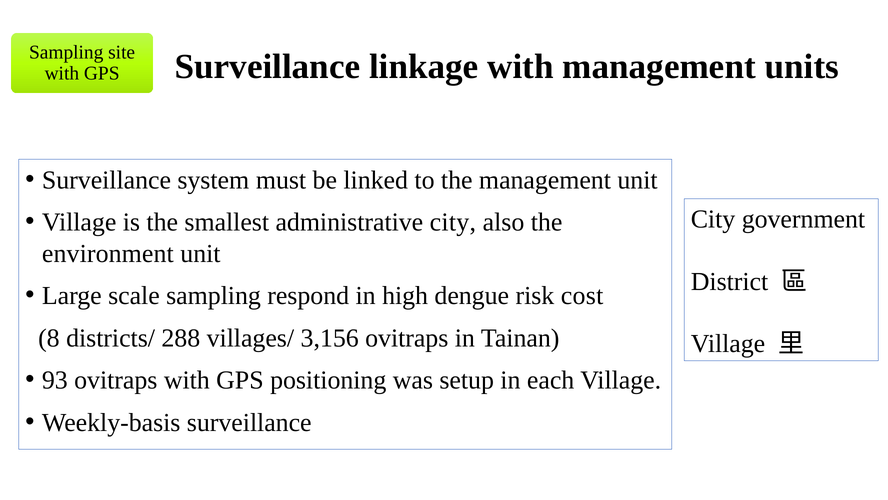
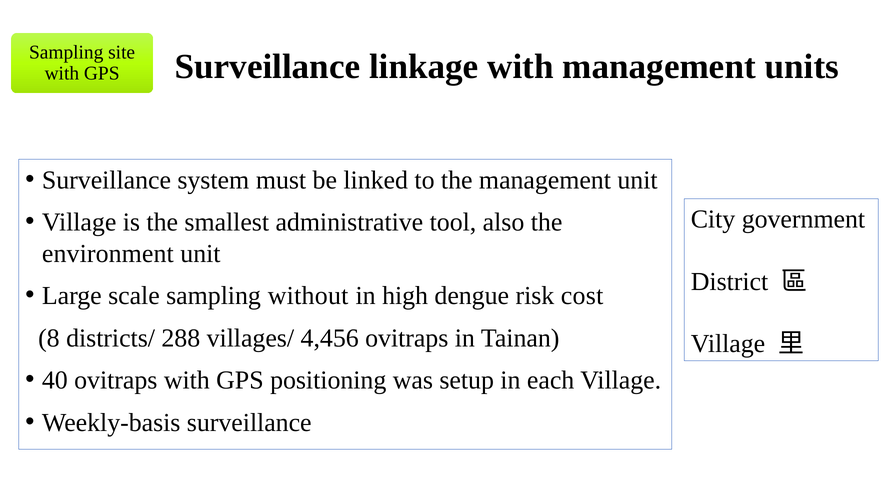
administrative city: city -> tool (453, 222)
respond: respond -> without (308, 295)
3,156: 3,156 -> 4,456 (330, 338)
93: 93 -> 40 (55, 380)
